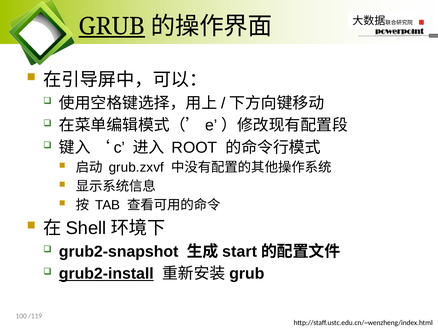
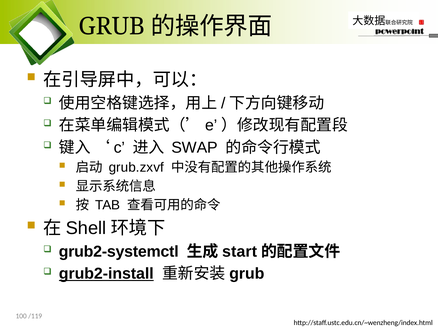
GRUB underline: present -> none (112, 26)
ROOT: ROOT -> SWAP (195, 147)
grub2-snapshot: grub2-snapshot -> grub2-systemctl (119, 251)
